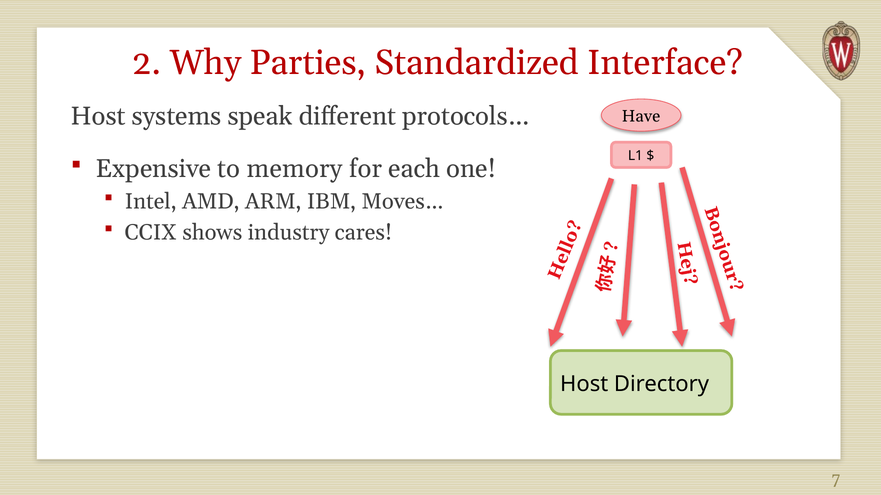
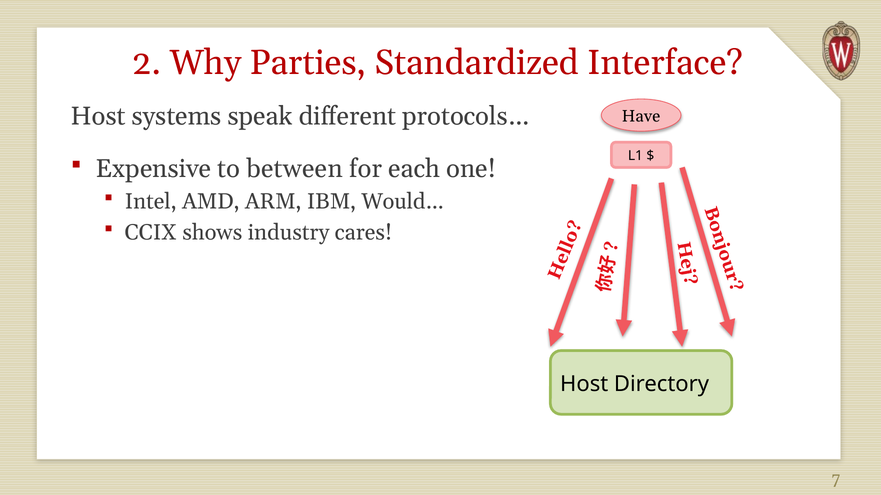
memory: memory -> between (295, 169)
Moves…: Moves… -> Would… (402, 202)
